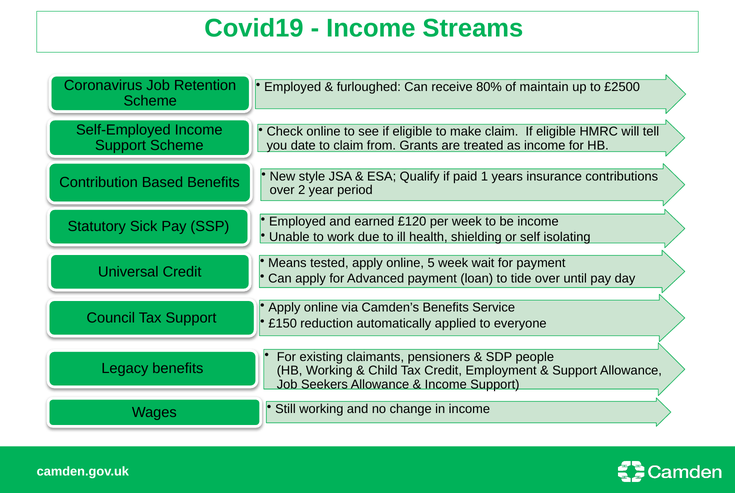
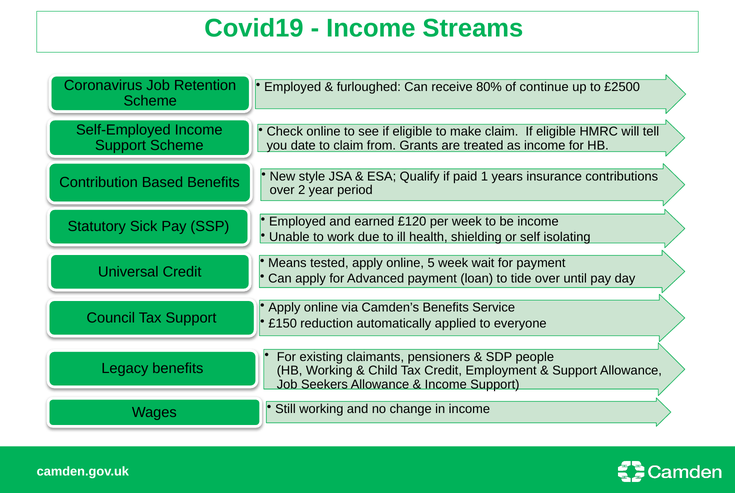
maintain: maintain -> continue (544, 87)
